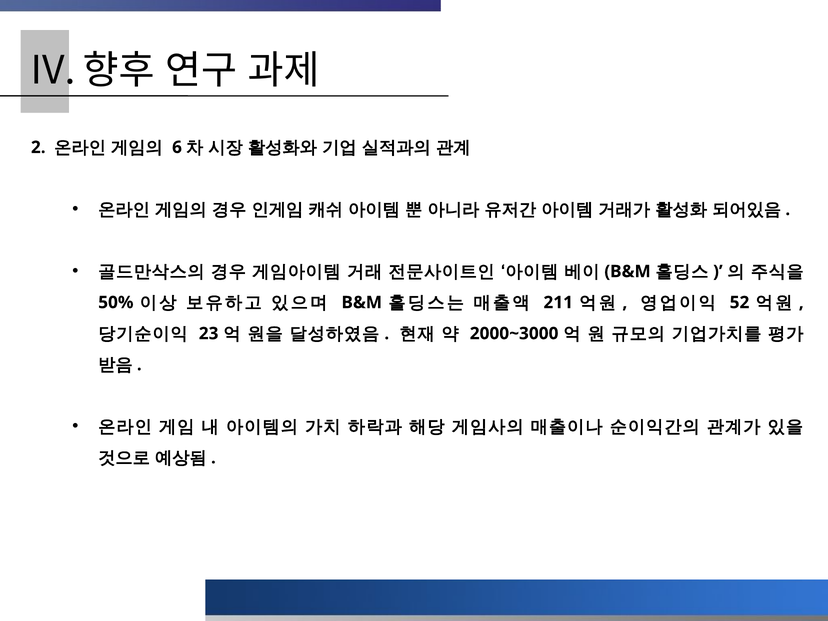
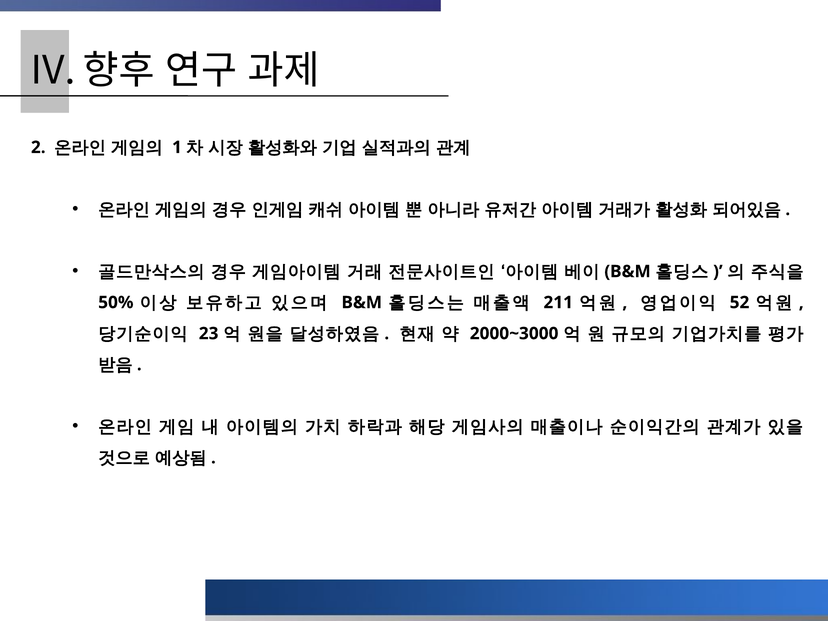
6: 6 -> 1 (177, 147)
